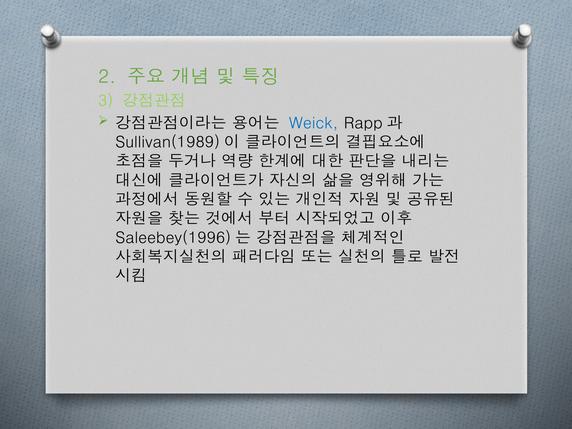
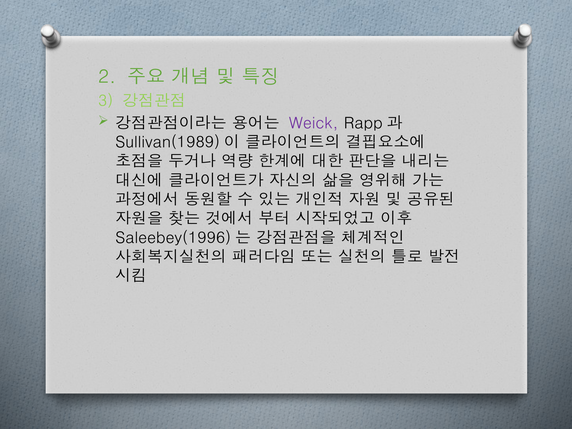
Weick colour: blue -> purple (314, 123)
